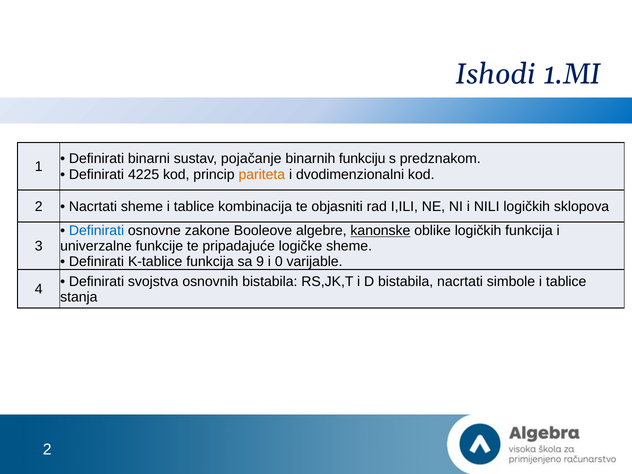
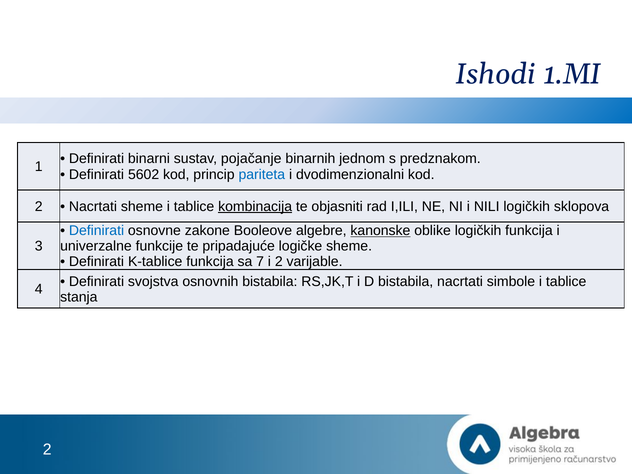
funkciju: funkciju -> jednom (362, 159)
4225: 4225 -> 5602 (144, 174)
pariteta colour: orange -> blue (262, 174)
kombinacija underline: none -> present (255, 206)
9: 9 -> 7 (260, 262)
i 0: 0 -> 2 (279, 262)
